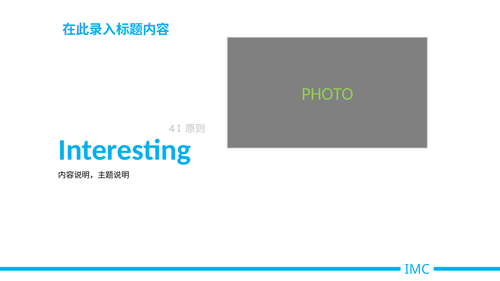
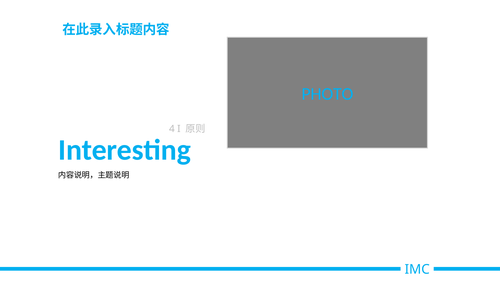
PHOTO colour: light green -> light blue (327, 94)
